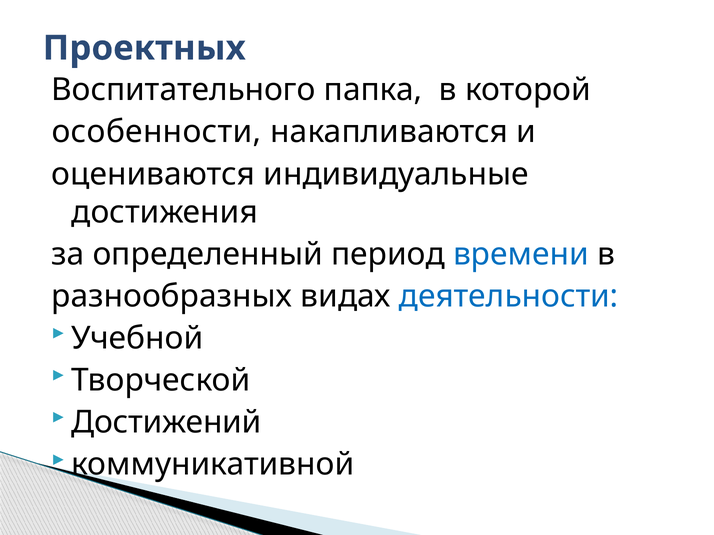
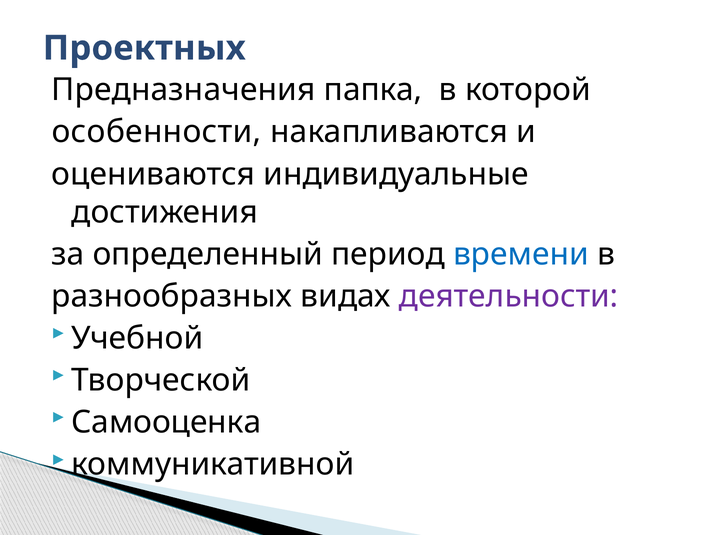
Воспитательного: Воспитательного -> Предназначения (183, 90)
деятельности colour: blue -> purple (509, 296)
Достижений: Достижений -> Самооценка (166, 423)
